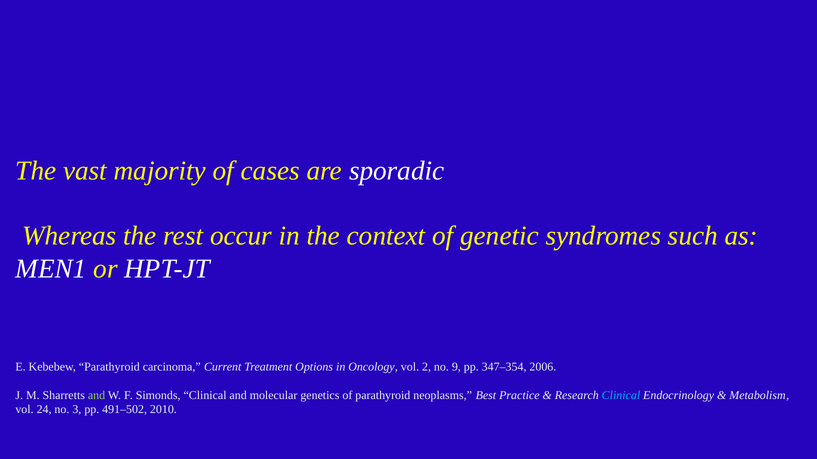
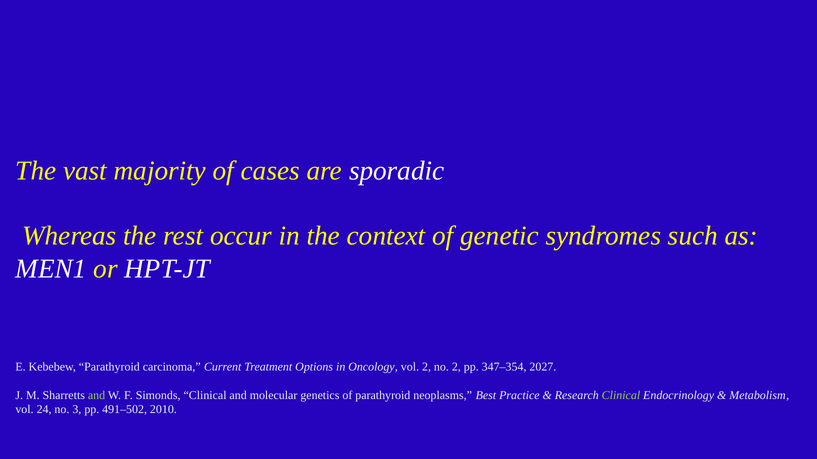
no 9: 9 -> 2 (456, 367)
2006: 2006 -> 2027 (543, 367)
Clinical colour: light blue -> light green (621, 396)
